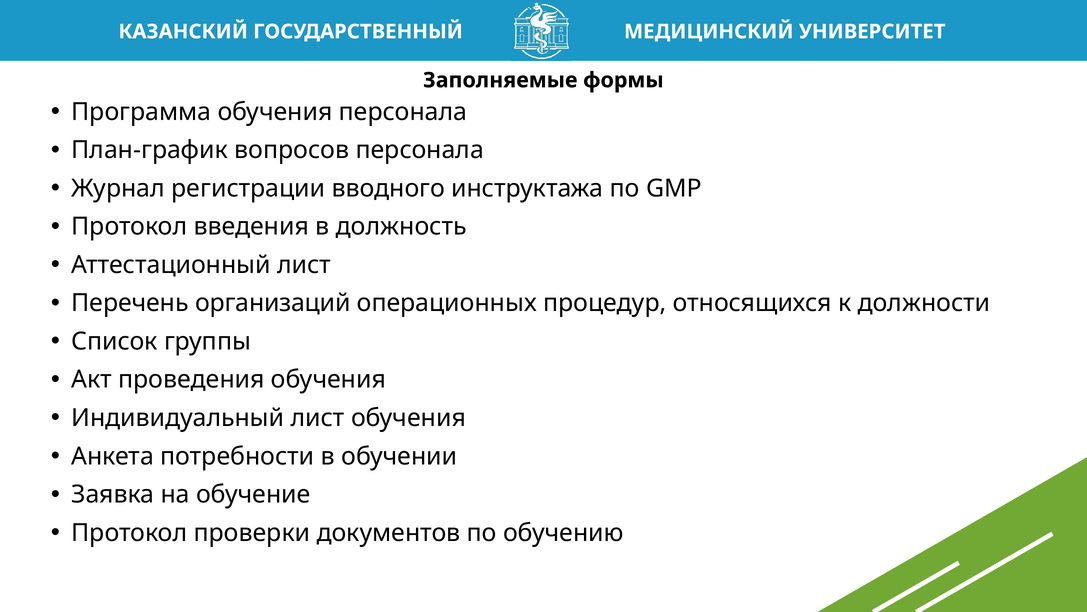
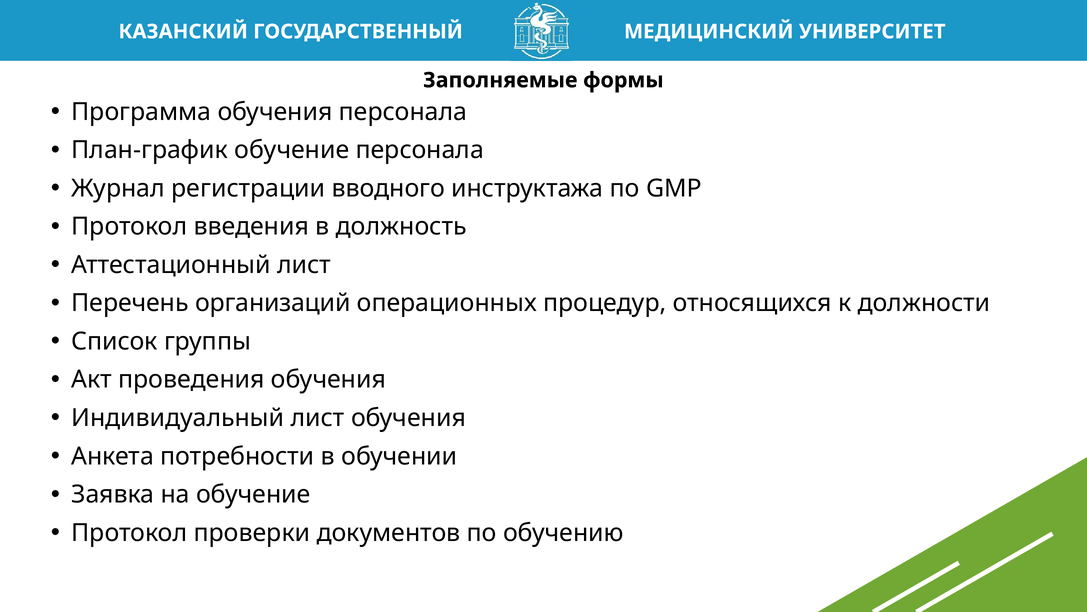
План-график вопросов: вопросов -> обучение (292, 150)
